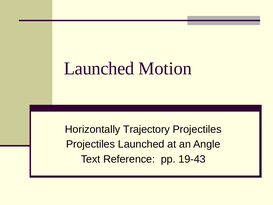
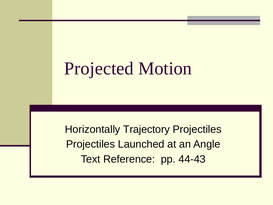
Launched: Launched -> Projected (99, 68)
19-43: 19-43 -> 44-43 (192, 159)
